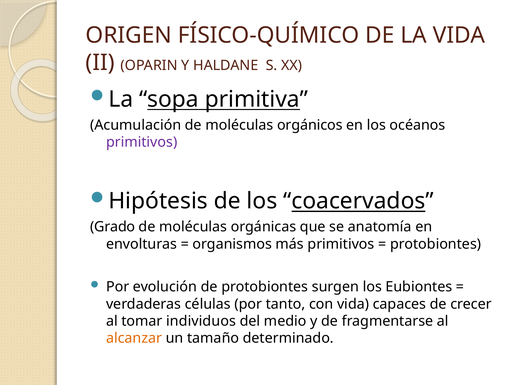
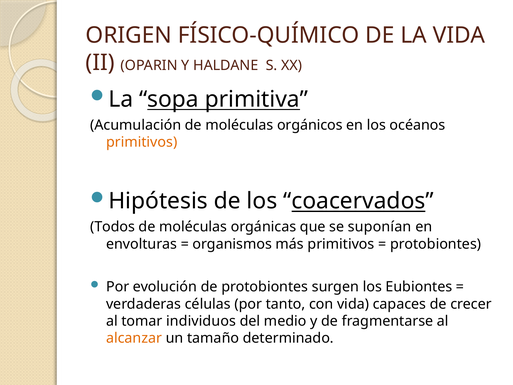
primitivos colour: purple -> orange (142, 142)
Grado: Grado -> Todos (113, 227)
anatomía: anatomía -> suponían (380, 227)
